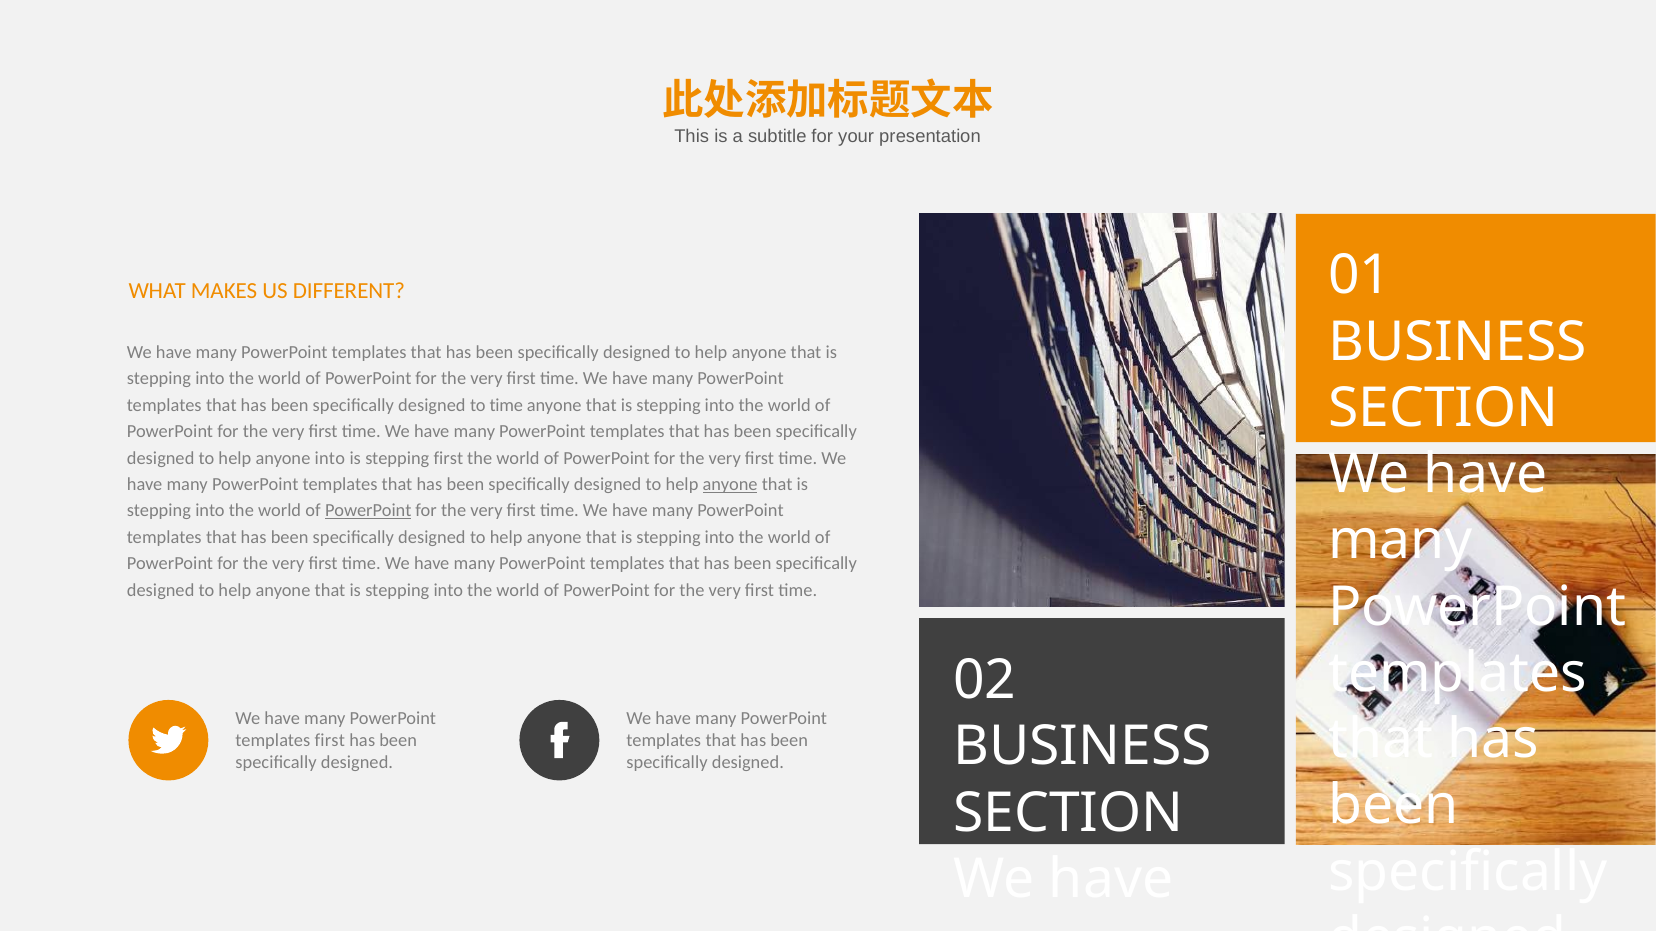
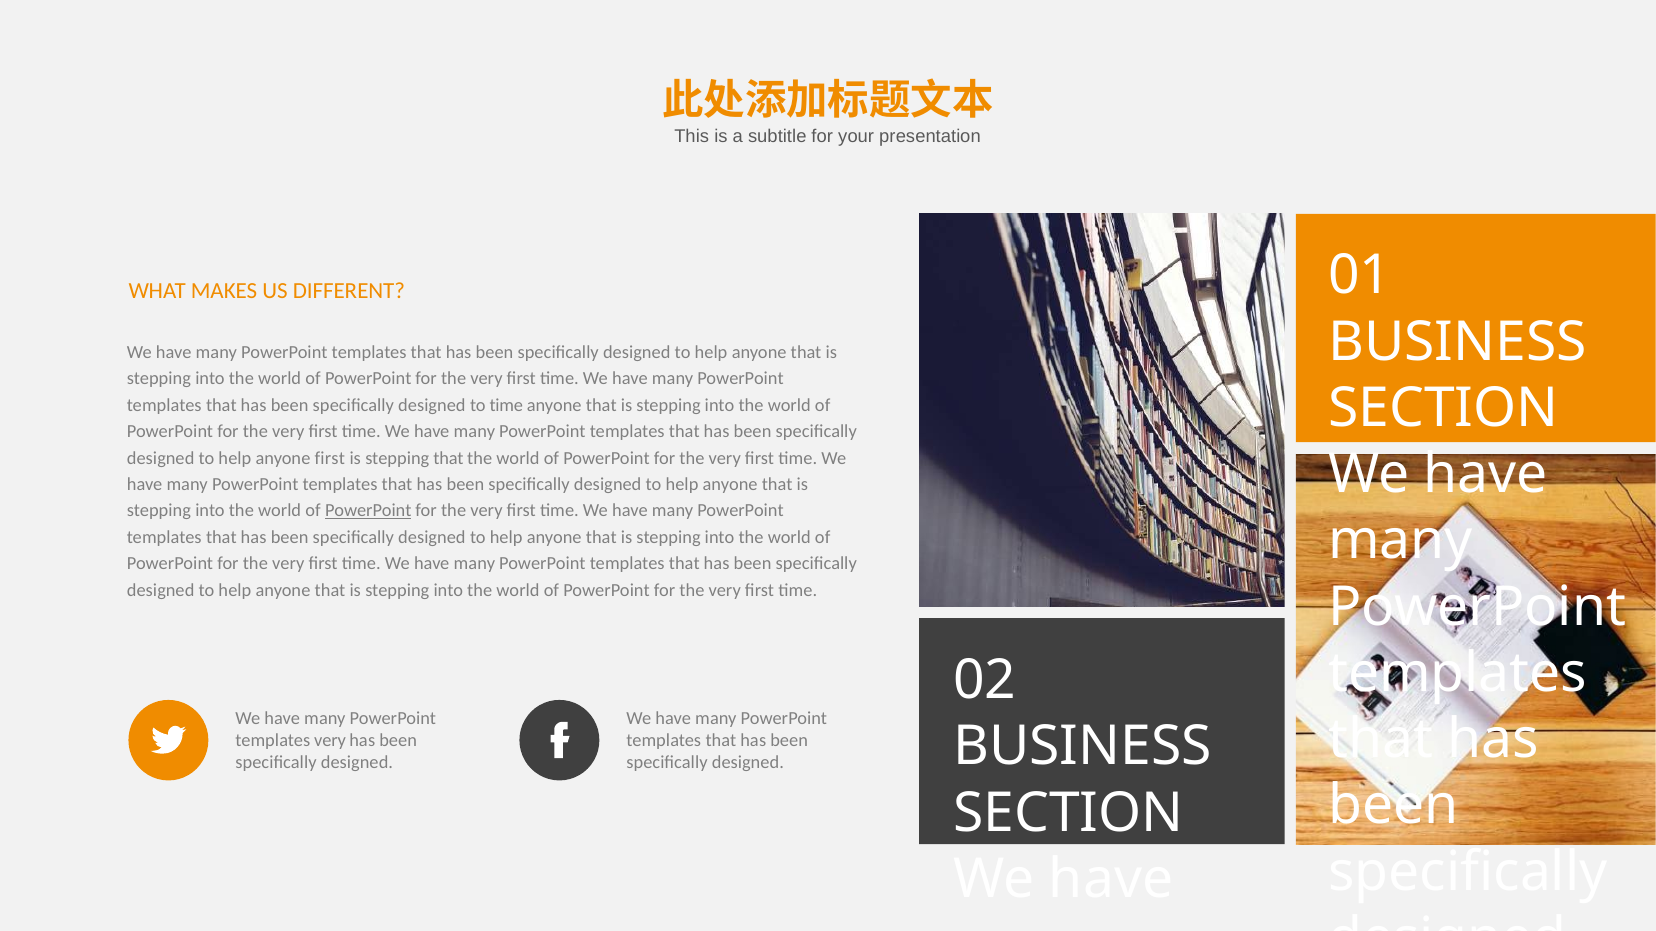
anyone into: into -> first (330, 458)
stepping first: first -> that (449, 458)
anyone underline: present -> none (730, 485)
templates first: first -> very (330, 740)
